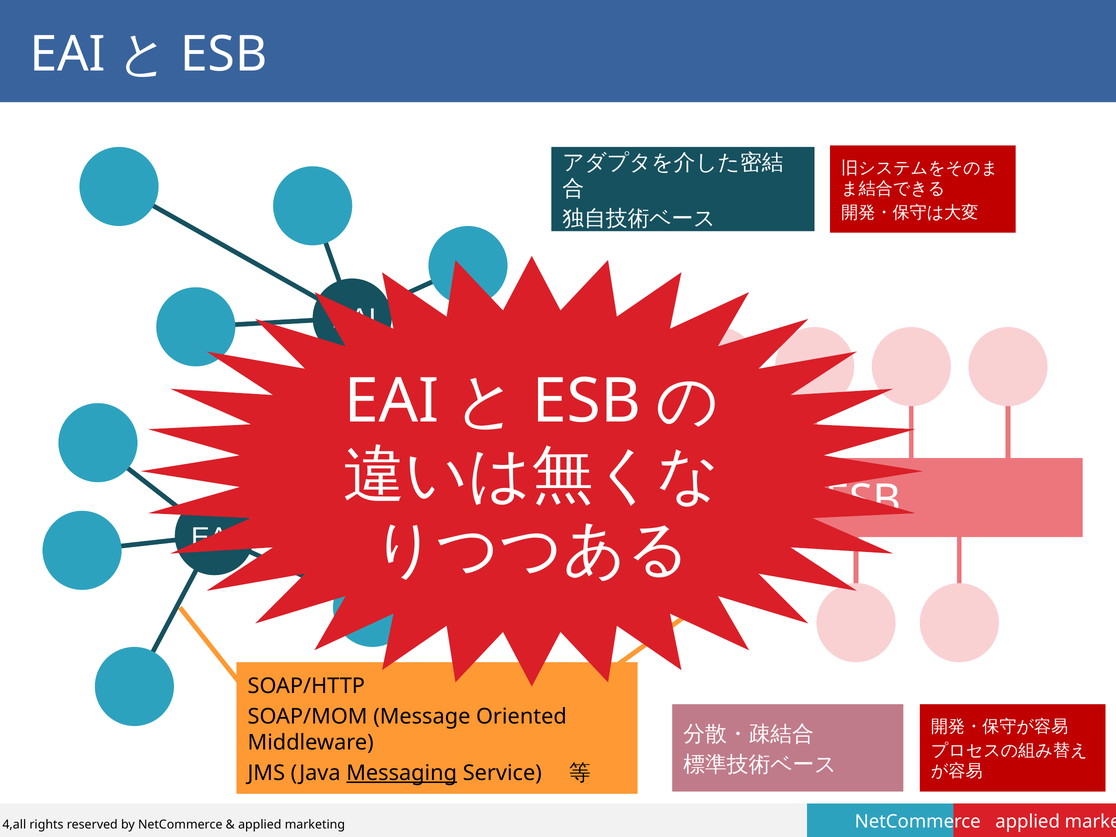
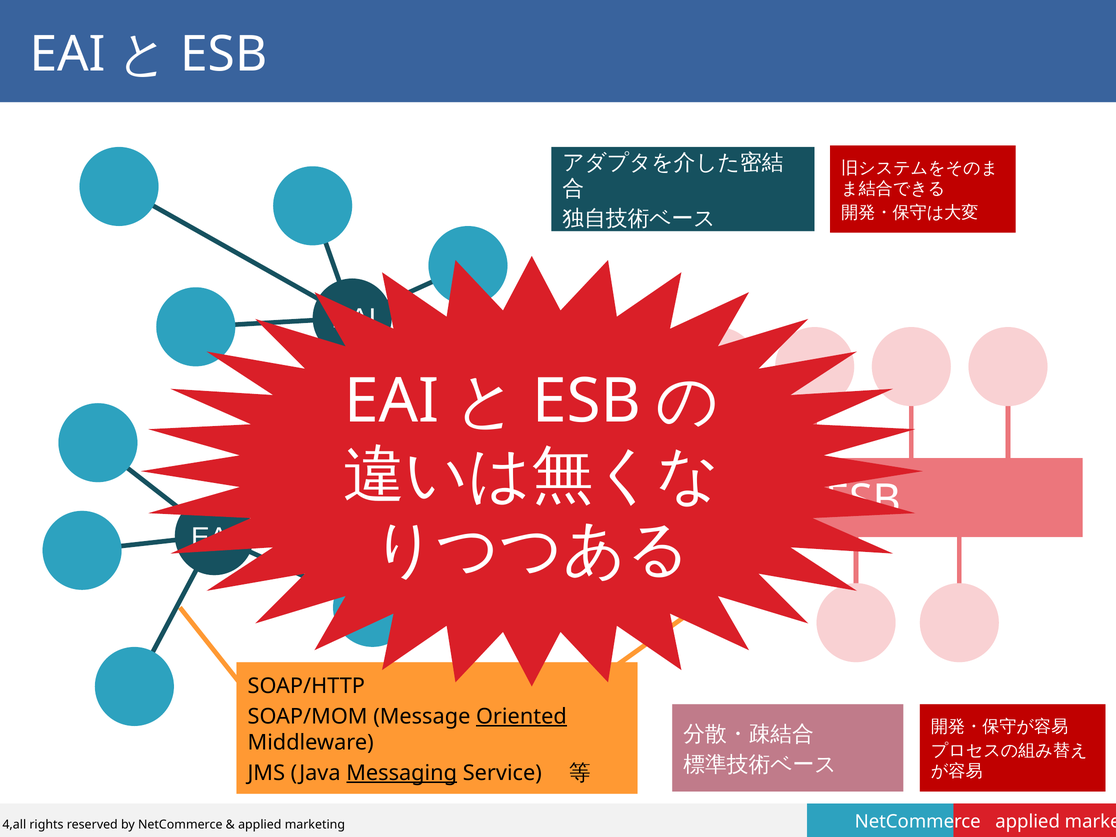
Oriented underline: none -> present (521, 716)
